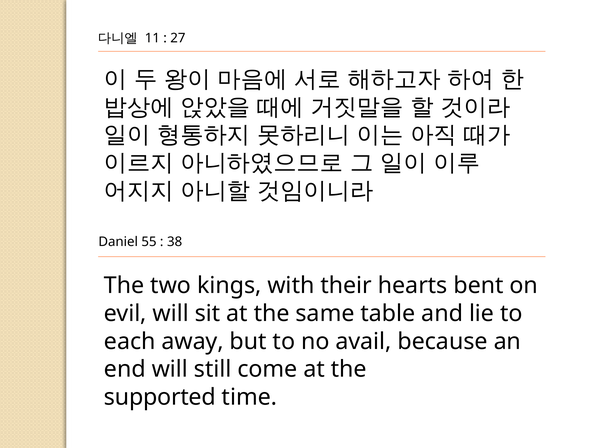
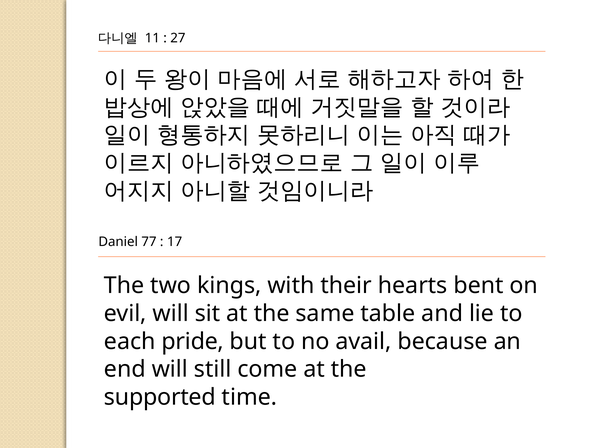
55: 55 -> 77 (149, 242)
38: 38 -> 17 (175, 242)
away: away -> pride (193, 342)
